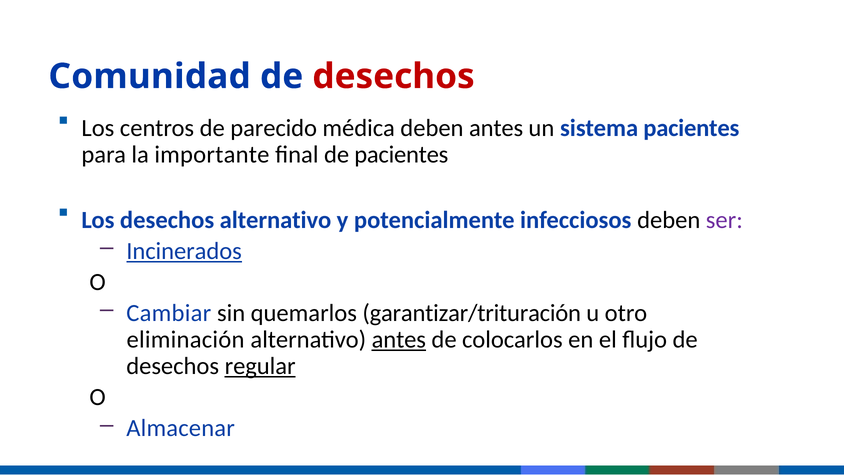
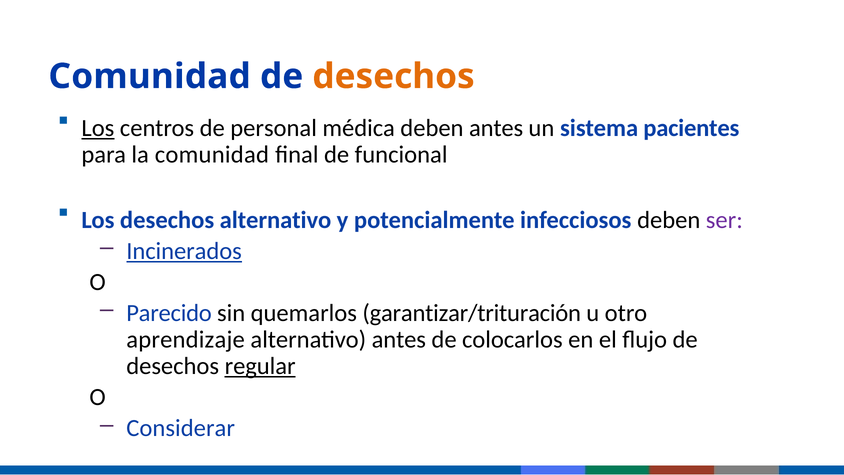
desechos colour: red -> orange (394, 76)
Los underline: none -> present (98, 128)
parecido: parecido -> personal (274, 128)
la importante: importante -> comunidad (212, 155)
de pacientes: pacientes -> funcional (401, 155)
Cambiar: Cambiar -> Parecido (169, 313)
eliminación: eliminación -> aprendizaje (186, 339)
antes underline: present -> none (399, 339)
Almacenar: Almacenar -> Considerar (181, 428)
